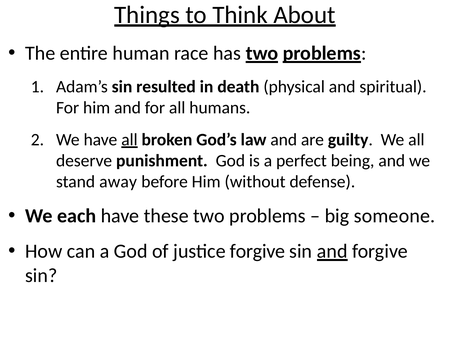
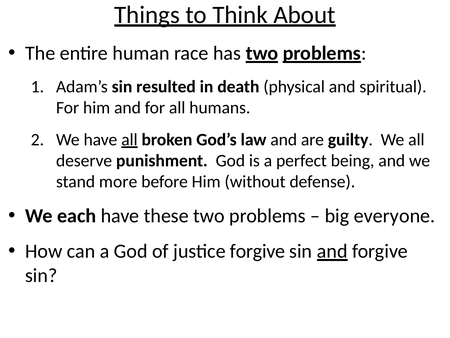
away: away -> more (118, 181)
someone: someone -> everyone (395, 215)
